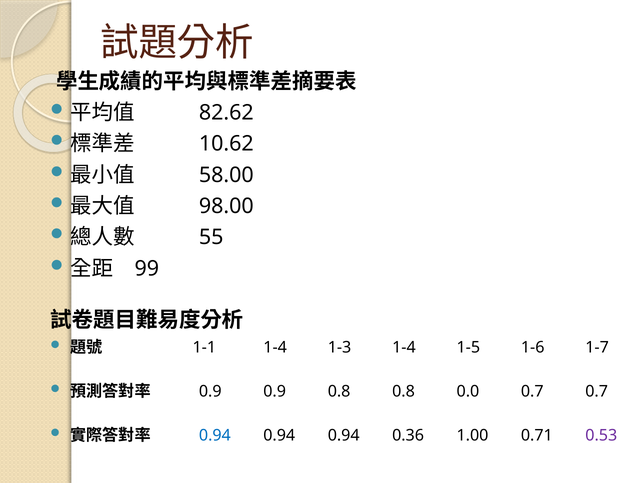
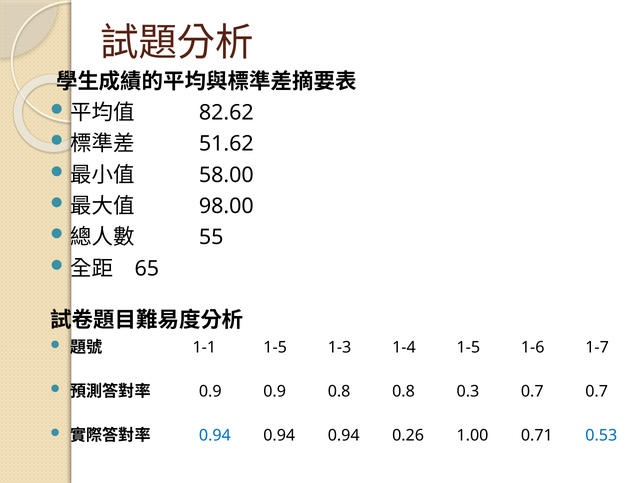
10.62: 10.62 -> 51.62 (226, 144)
99: 99 -> 65 (147, 268)
1-1 1-4: 1-4 -> 1-5 (275, 347)
0.0: 0.0 -> 0.3 (468, 392)
0.36: 0.36 -> 0.26 (408, 436)
0.53 colour: purple -> blue (601, 436)
